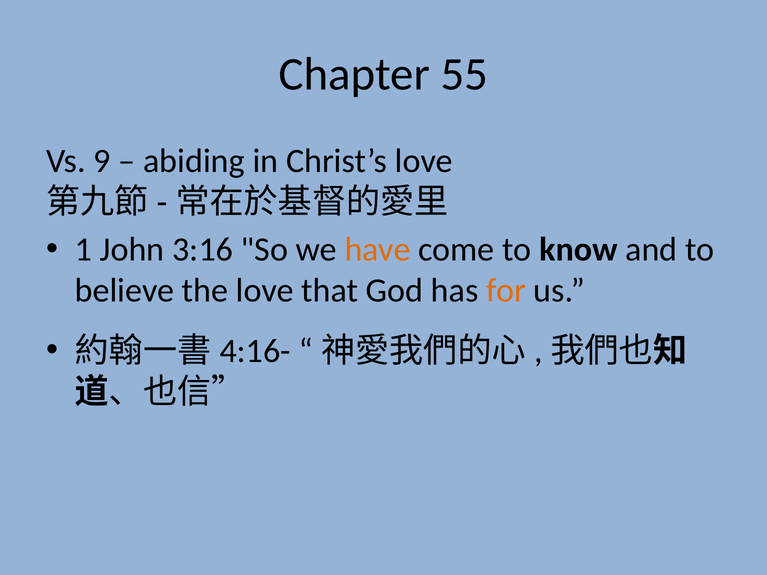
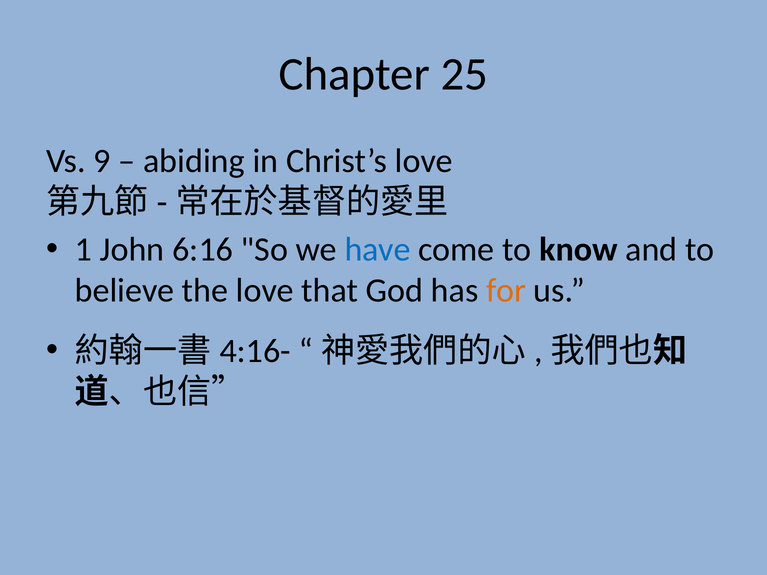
55: 55 -> 25 (464, 74)
3:16: 3:16 -> 6:16 (203, 250)
have colour: orange -> blue (378, 250)
